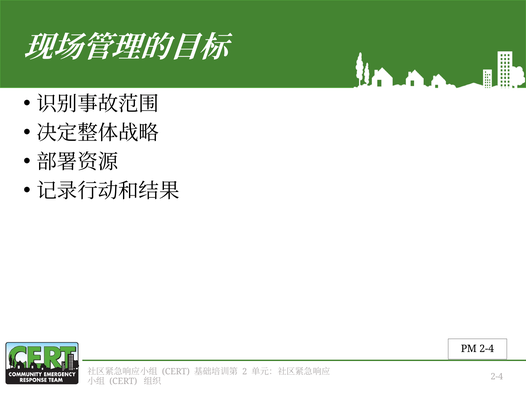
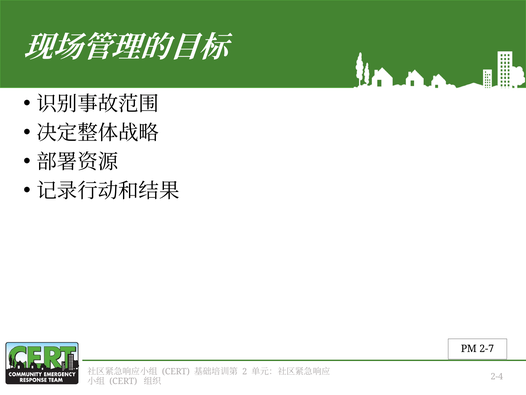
PM 2-4: 2-4 -> 2-7 (487, 349)
